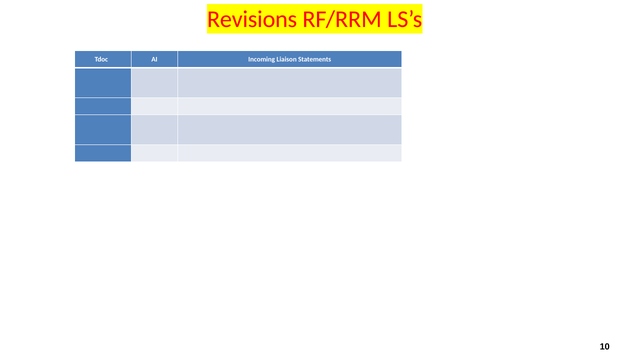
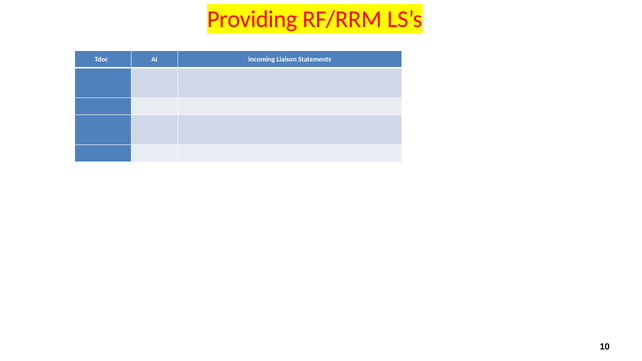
Revisions: Revisions -> Providing (252, 19)
